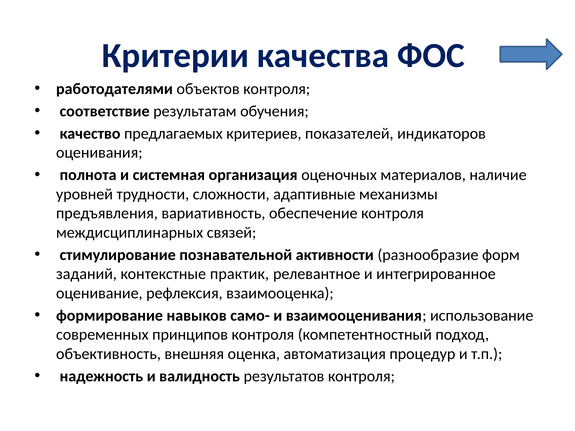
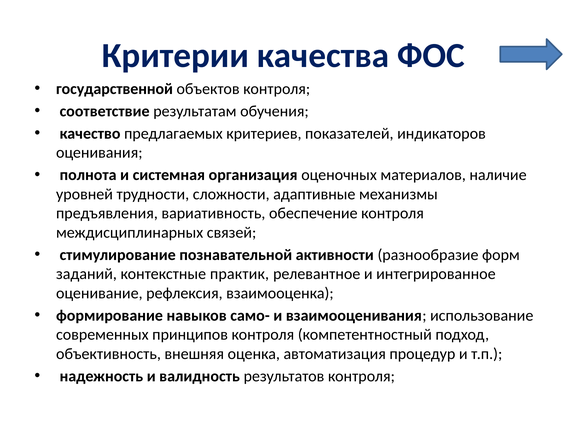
работодателями: работодателями -> государственной (114, 89)
